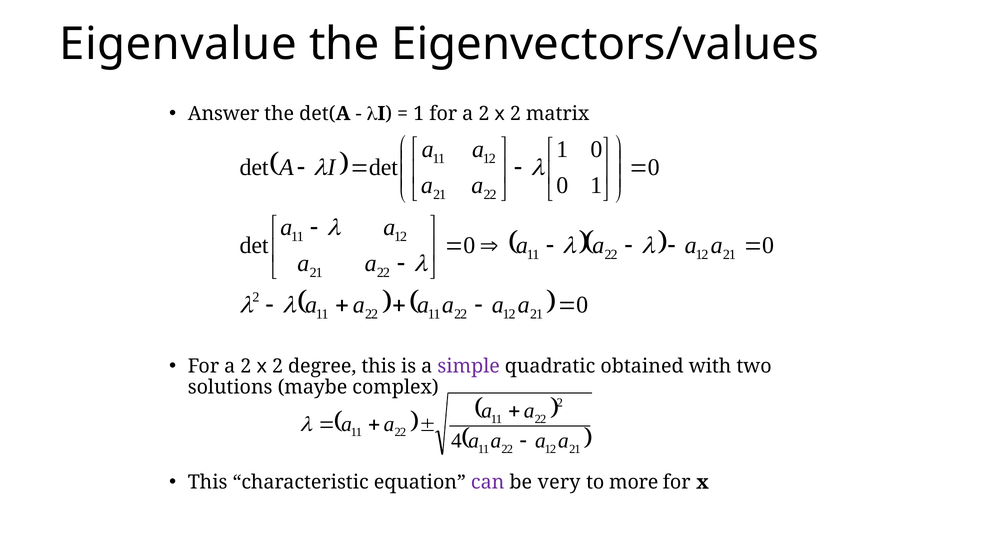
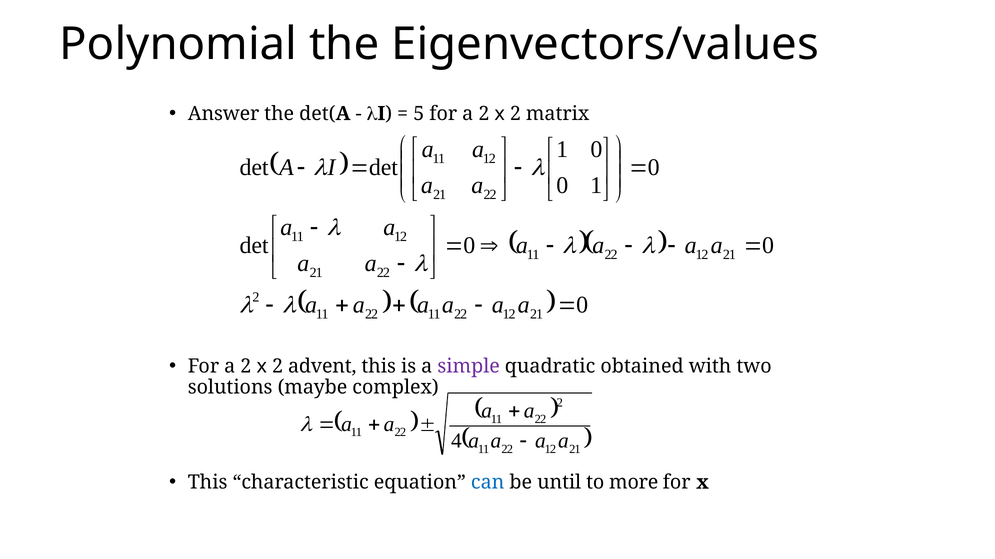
Eigenvalue: Eigenvalue -> Polynomial (178, 44)
1: 1 -> 5 (419, 114)
degree: degree -> advent (322, 367)
can colour: purple -> blue (488, 483)
very: very -> until (559, 483)
